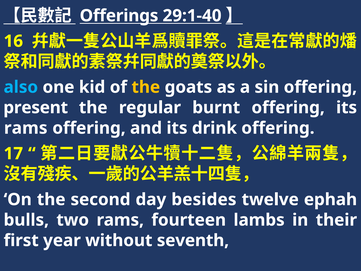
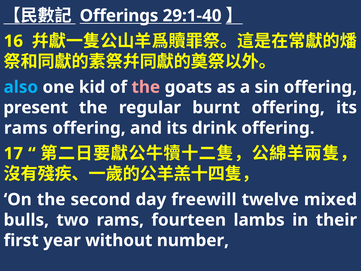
the colour: yellow -> pink (146, 87)
besides: besides -> freewill (204, 199)
ephah: ephah -> mixed (330, 199)
seventh: seventh -> number (193, 240)
